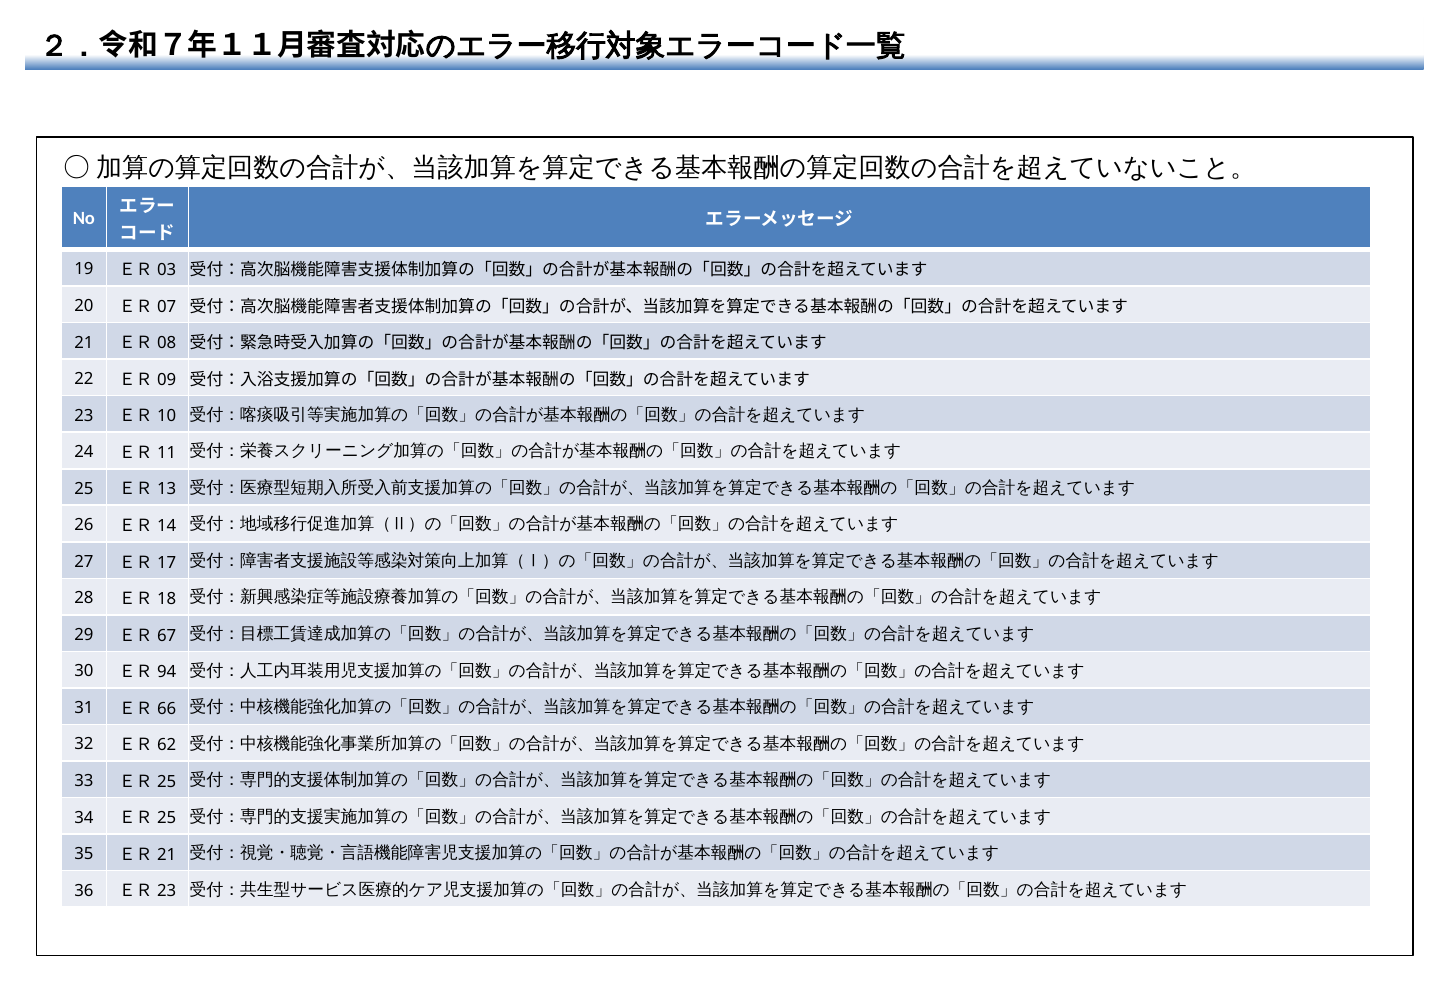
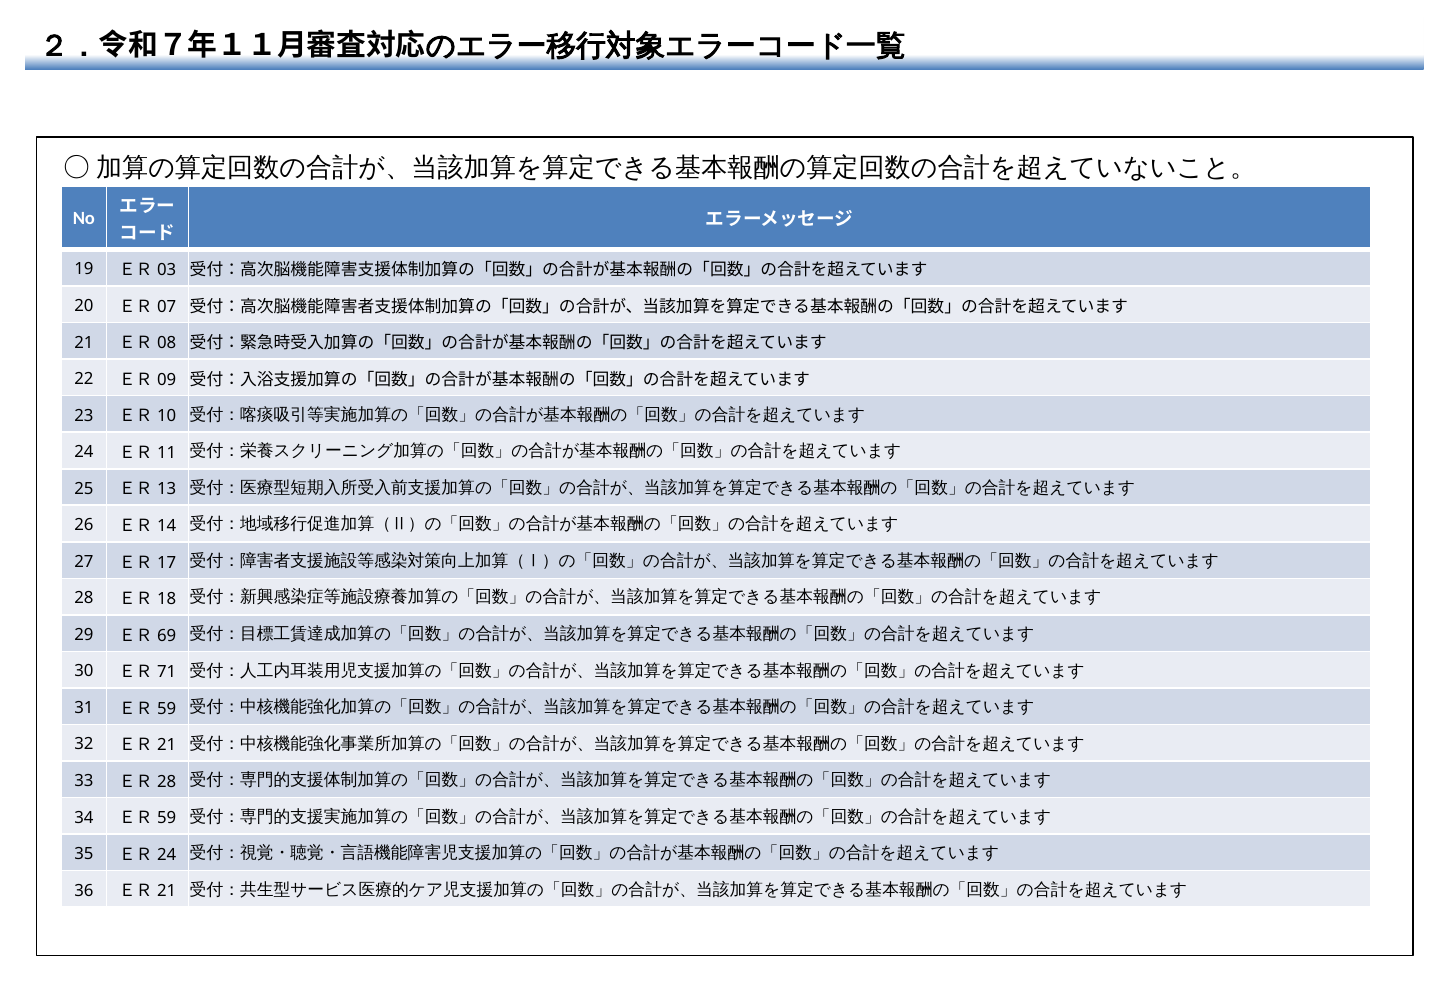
67: 67 -> 69 (167, 635)
94: 94 -> 71 (167, 672)
66: 66 -> 59 (167, 709)
62: 62 -> 21 (167, 745)
25: 25 -> 28 (167, 782)
25: 25 -> 59 (167, 818)
21: 21 -> 24 (167, 855)
23: 23 -> 21 (167, 891)
